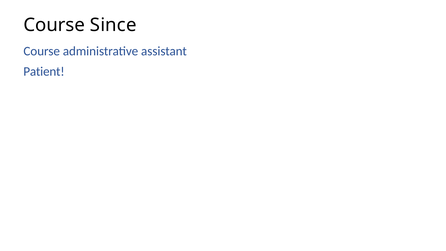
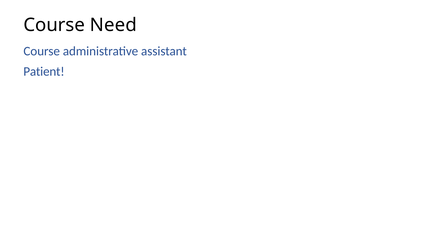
Since: Since -> Need (113, 25)
